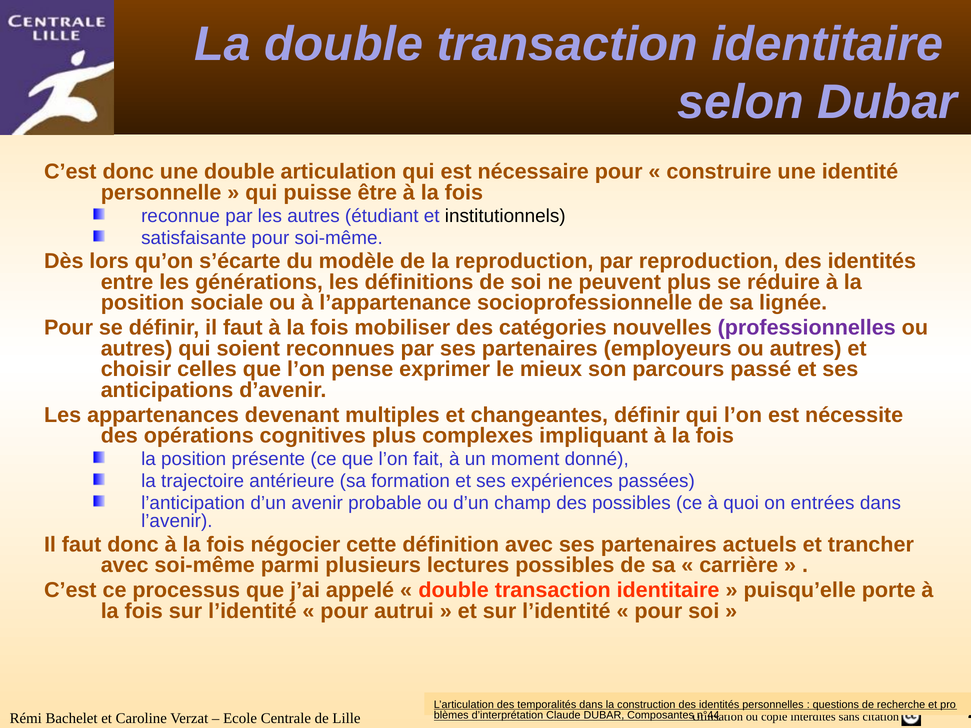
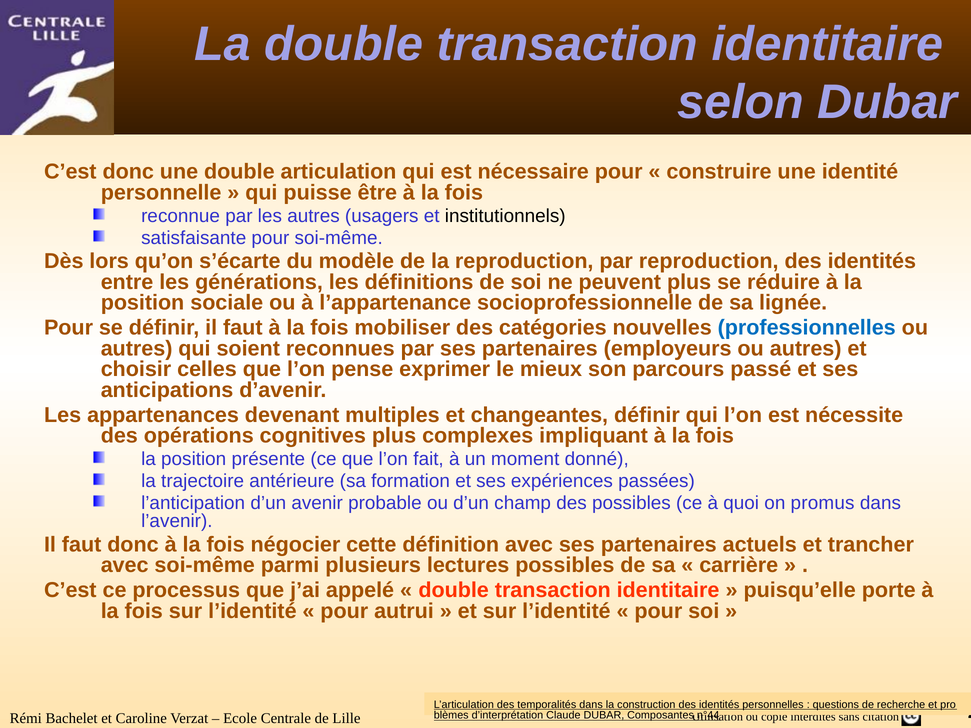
étudiant: étudiant -> usagers (382, 216)
professionnelles colour: purple -> blue (807, 328)
entrées: entrées -> promus (823, 503)
